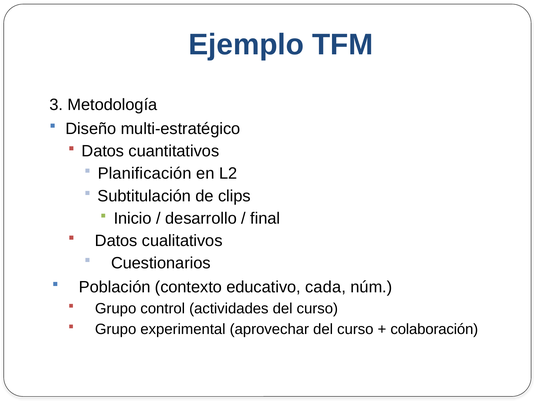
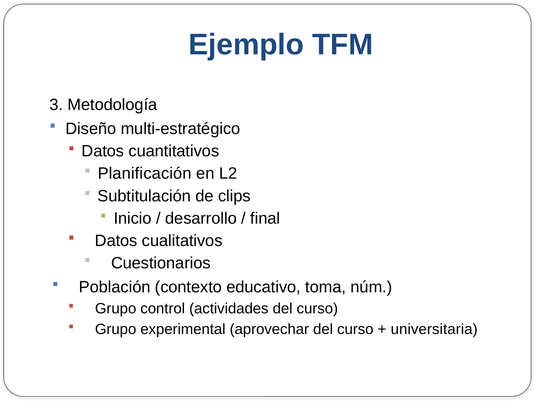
cada: cada -> toma (326, 287)
colaboración: colaboración -> universitaria (434, 329)
